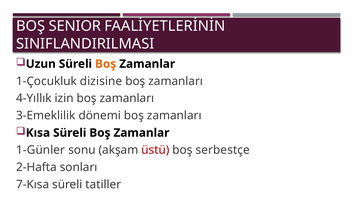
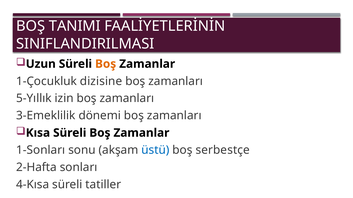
SENIOR: SENIOR -> TANIMI (75, 26)
4-Yıllık: 4-Yıllık -> 5-Yıllık (34, 99)
1-Günler: 1-Günler -> 1-Sonları (41, 150)
üstü colour: red -> blue (155, 150)
7-Kısa: 7-Kısa -> 4-Kısa (33, 185)
